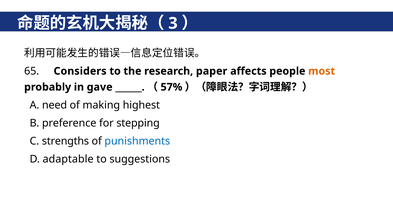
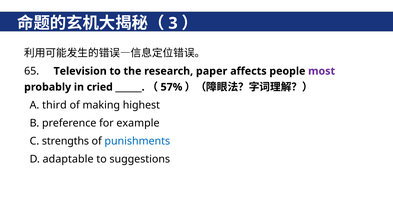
Considers: Considers -> Television (80, 71)
most colour: orange -> purple (322, 71)
gave: gave -> cried (100, 87)
need: need -> third (54, 105)
stepping: stepping -> example (138, 123)
